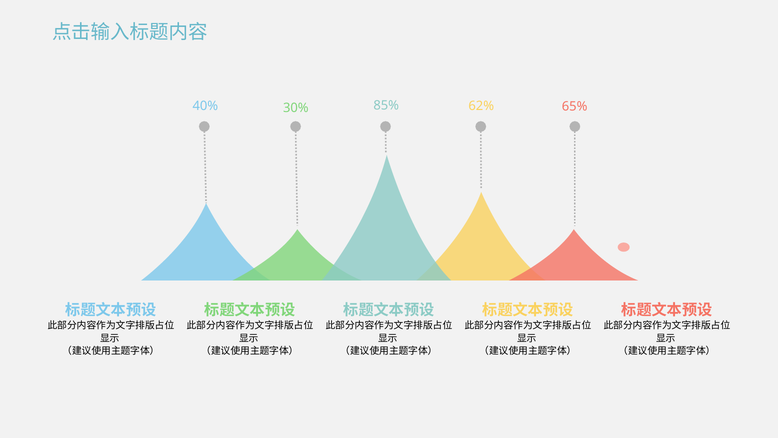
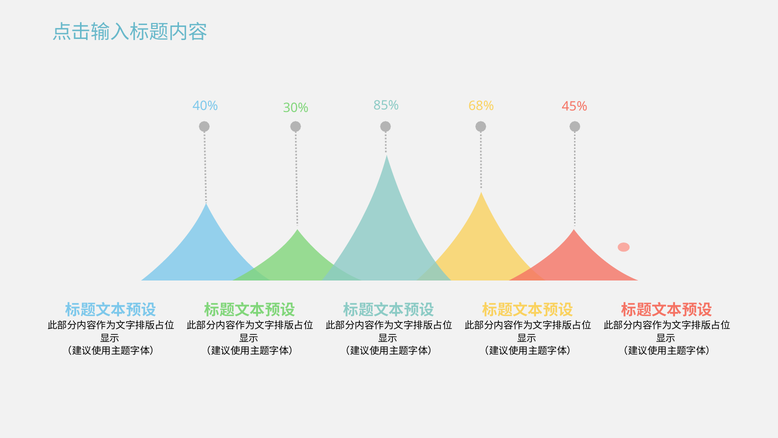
65%: 65% -> 45% (575, 106)
62%: 62% -> 68% (481, 106)
